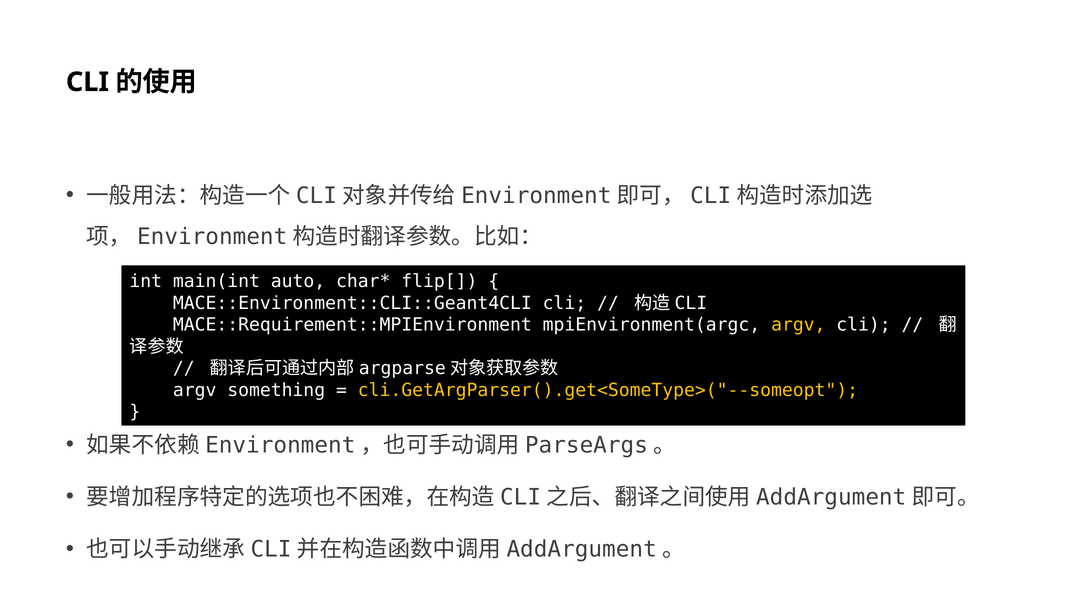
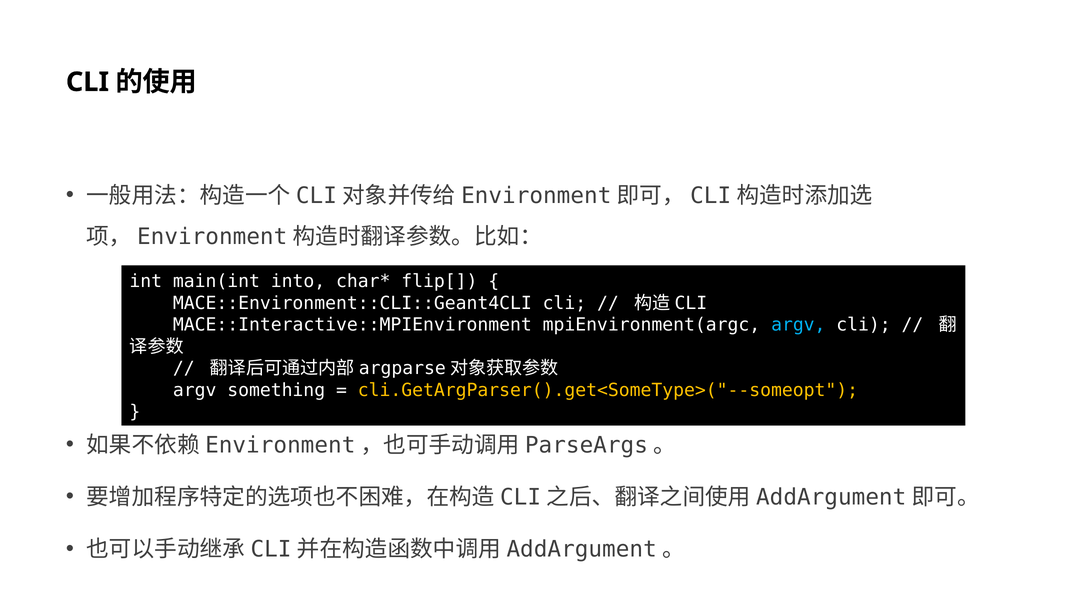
auto: auto -> into (298, 281)
MACE::Requirement::MPIEnvironment: MACE::Requirement::MPIEnvironment -> MACE::Interactive::MPIEnvironment (352, 325)
argv colour: yellow -> light blue (798, 325)
